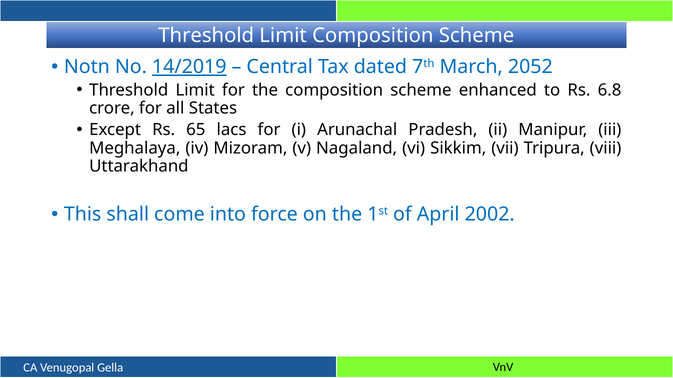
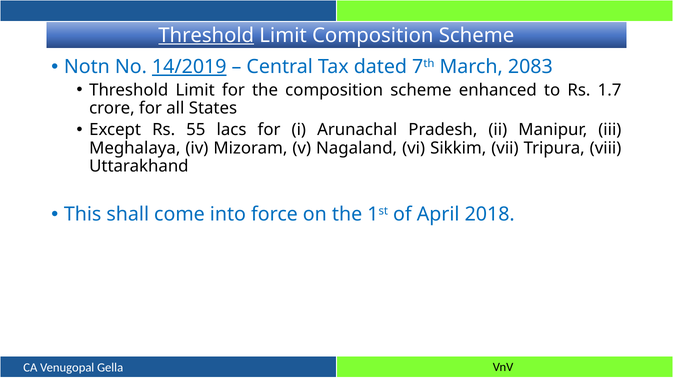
Threshold underline: none -> present (206, 35)
2052: 2052 -> 2083 (530, 67)
6.8: 6.8 -> 1.7 (610, 90)
65: 65 -> 55 (196, 130)
2002: 2002 -> 2018 (490, 215)
